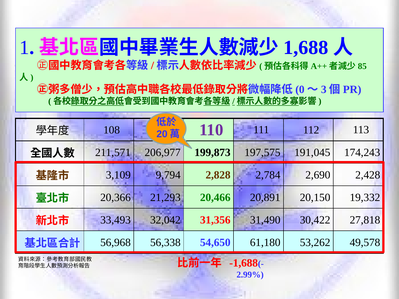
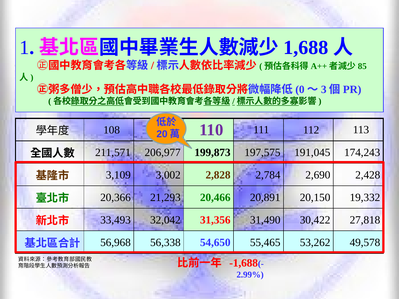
9,794: 9,794 -> 3,002 (168, 175)
61,180: 61,180 -> 55,465 (265, 243)
